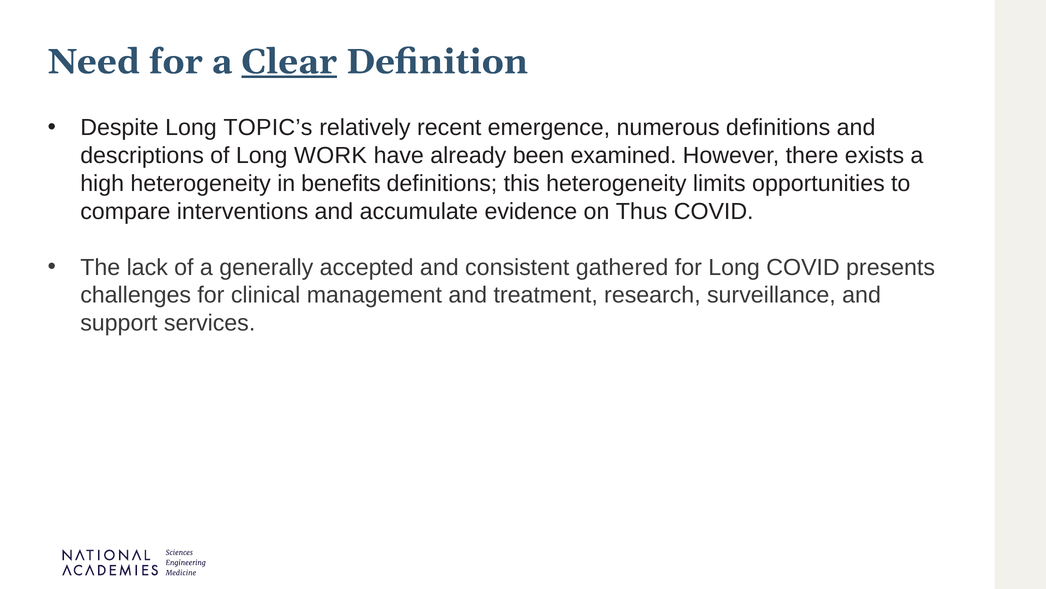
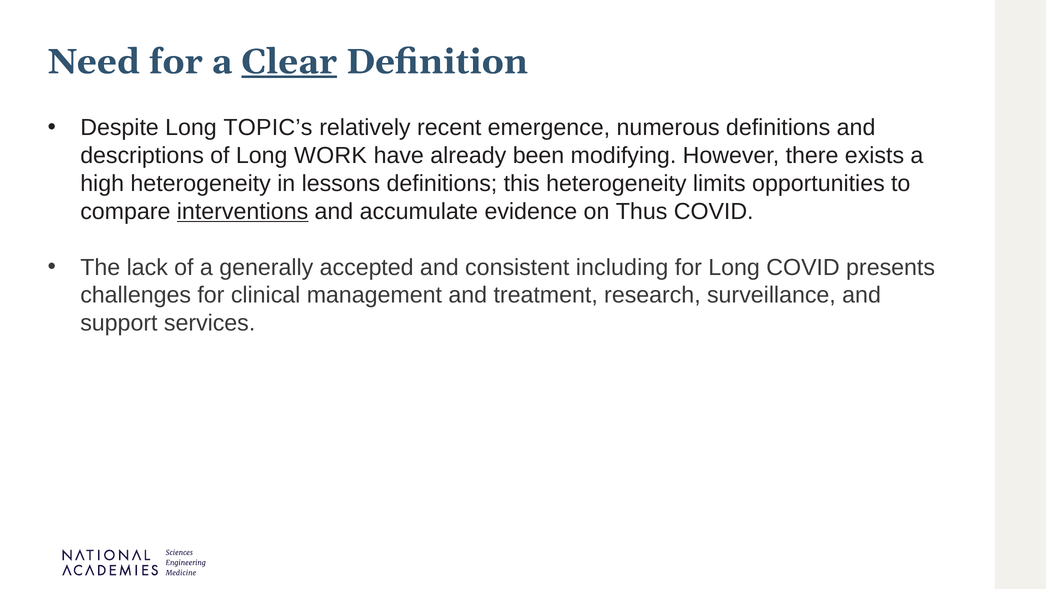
examined: examined -> modifying (623, 156)
benefits: benefits -> lessons (341, 183)
interventions underline: none -> present (243, 211)
gathered: gathered -> including (622, 267)
